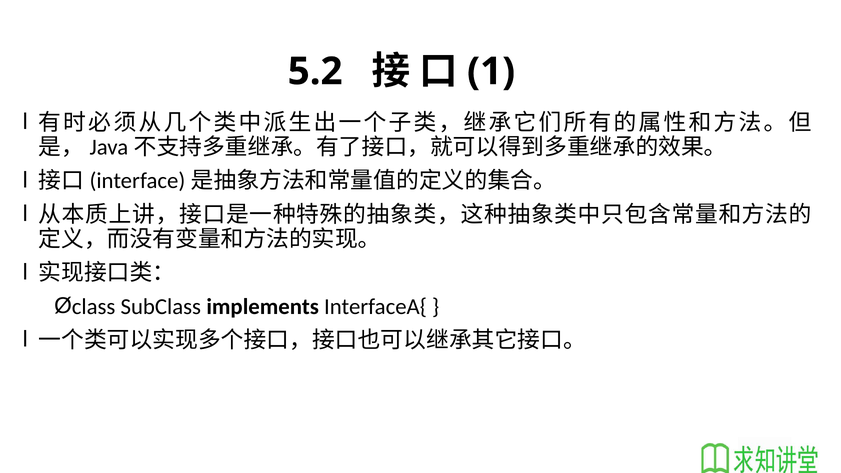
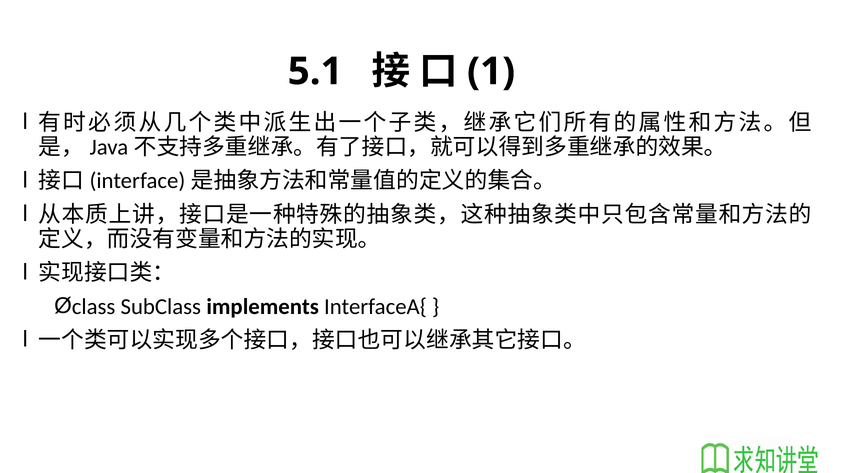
5.2: 5.2 -> 5.1 (315, 71)
